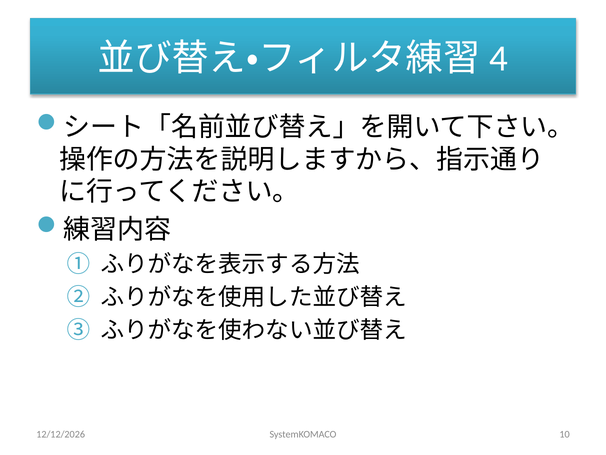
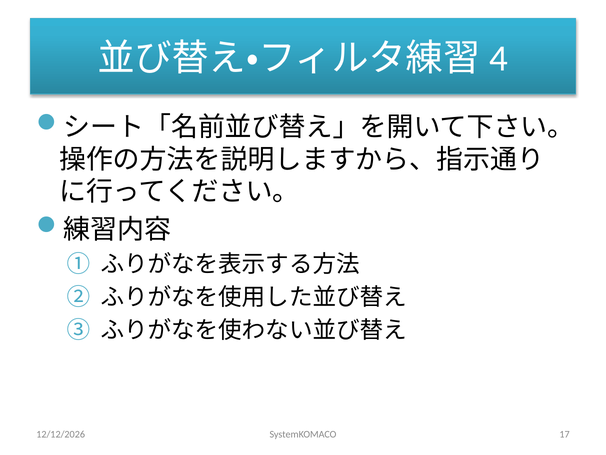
10: 10 -> 17 (565, 434)
